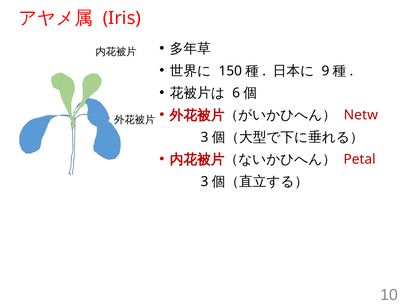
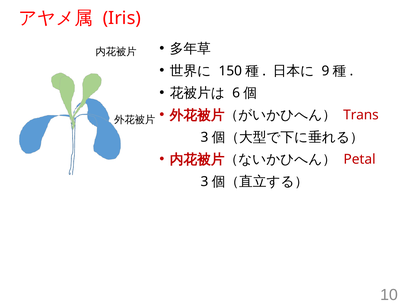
Netw: Netw -> Trans (361, 115)
